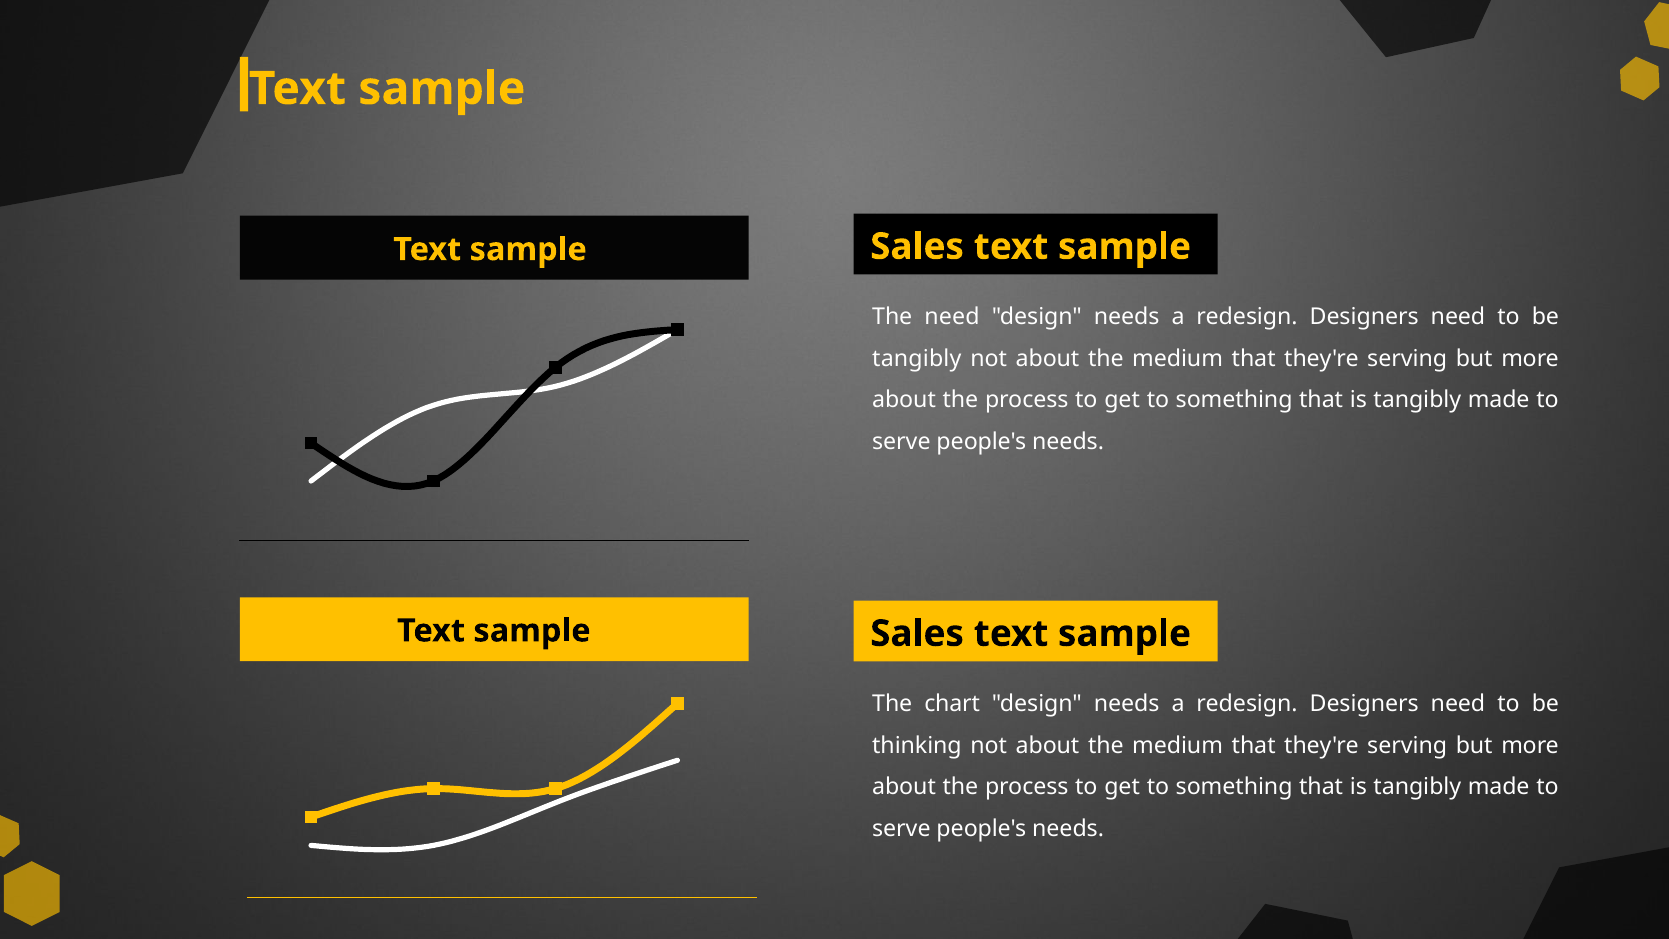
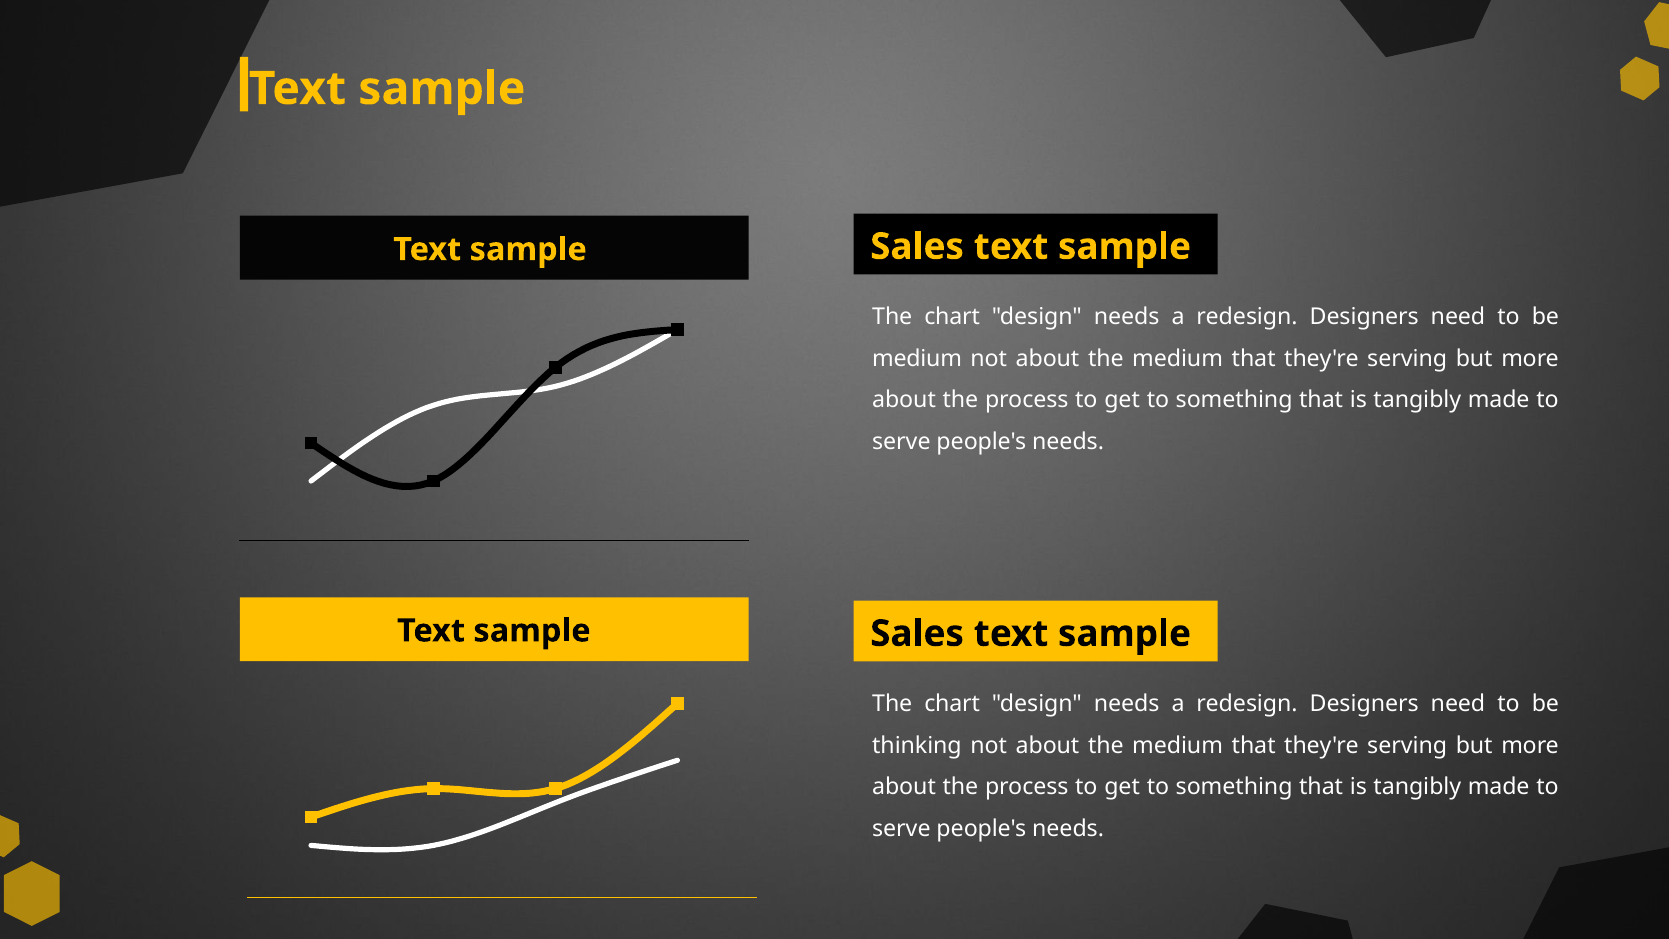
need: need -> chart (952, 317)
tangibly: tangibly -> medium (917, 358)
